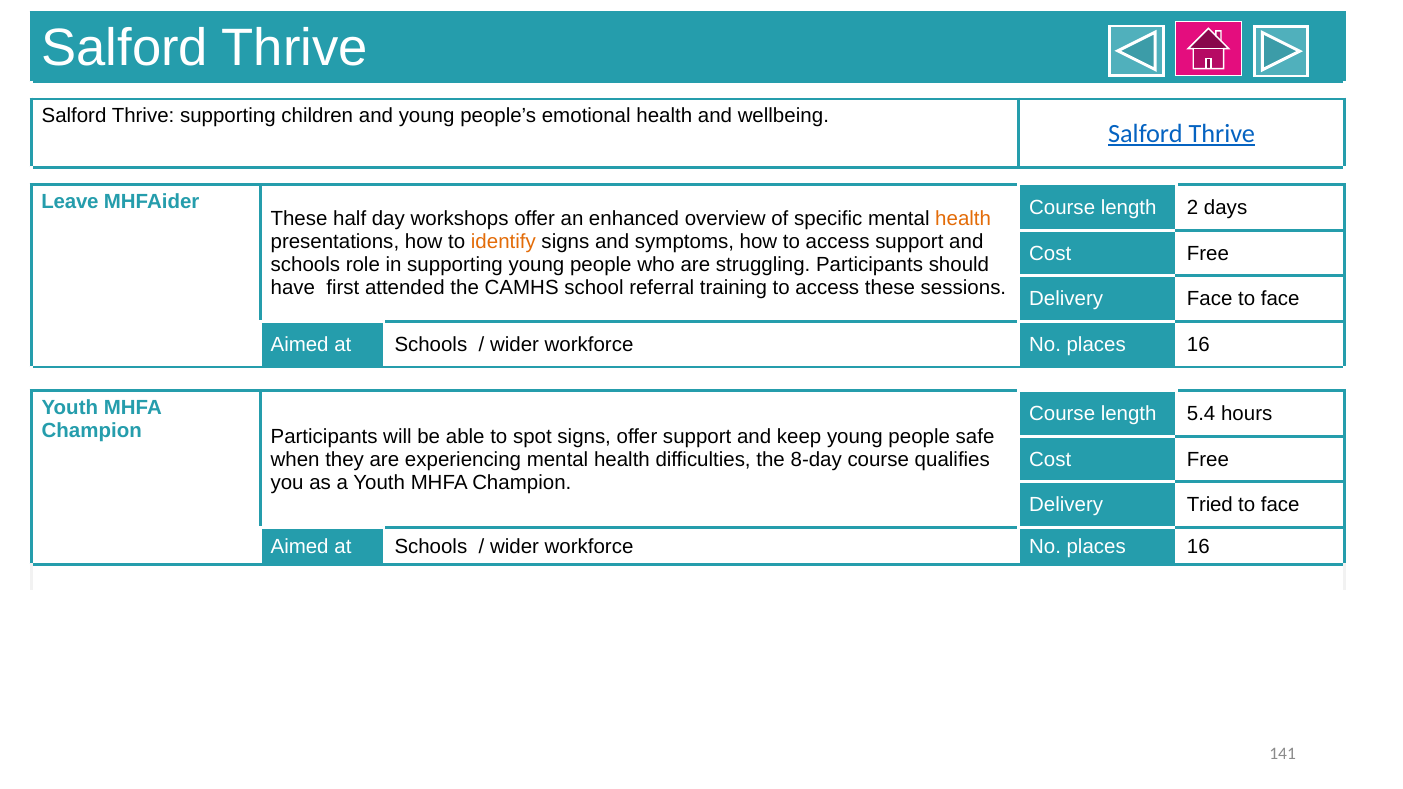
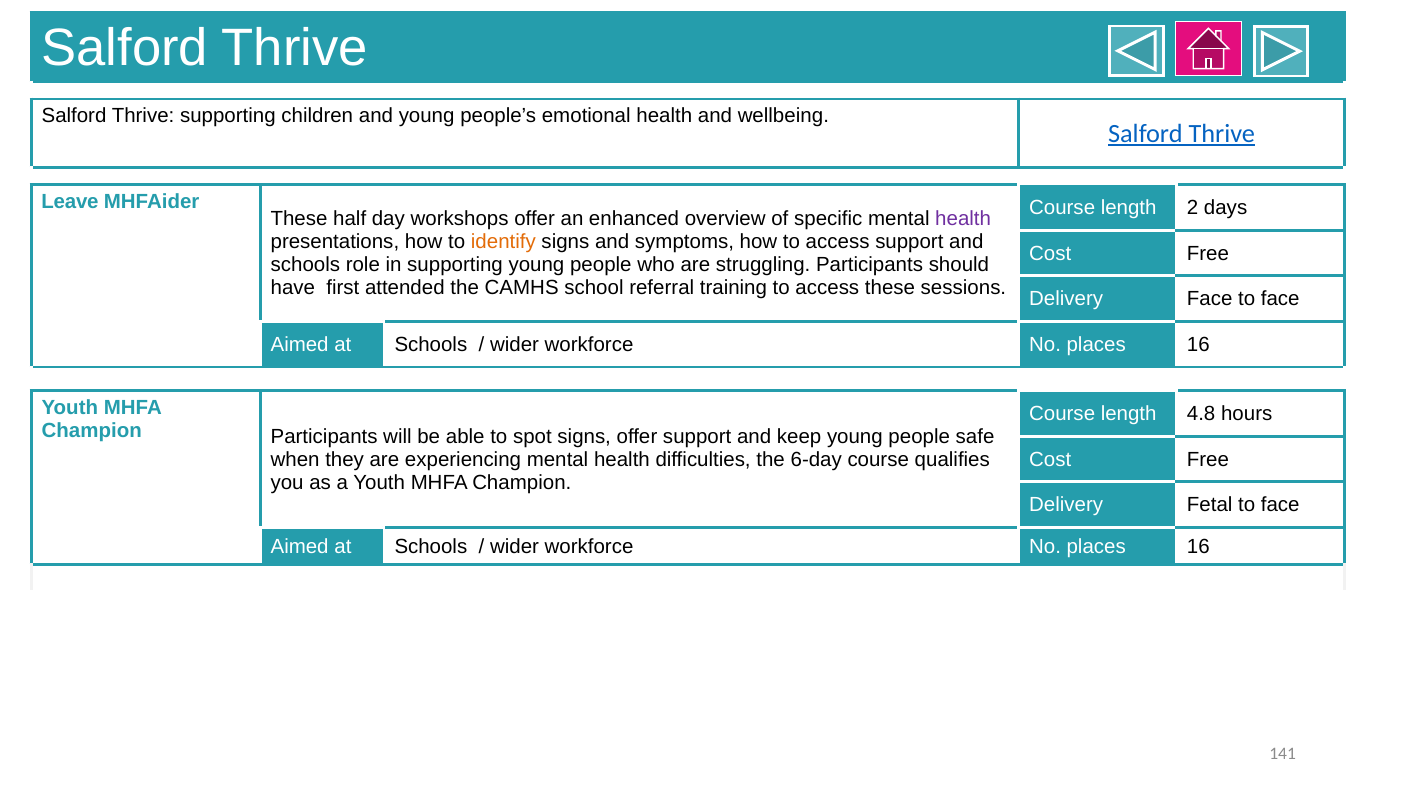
health colour: orange -> purple (963, 219)
5.4: 5.4 -> 4.8 (1201, 414)
8-day: 8-day -> 6-day (816, 460)
Tried: Tried -> Fetal (1210, 505)
